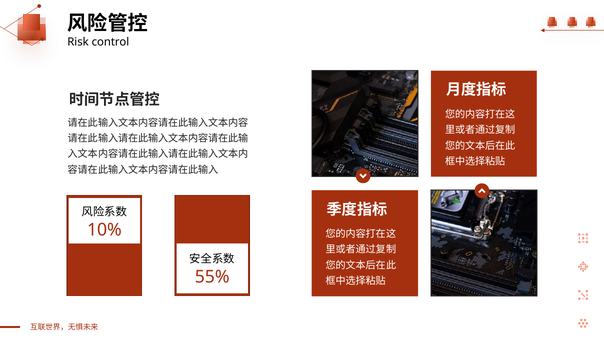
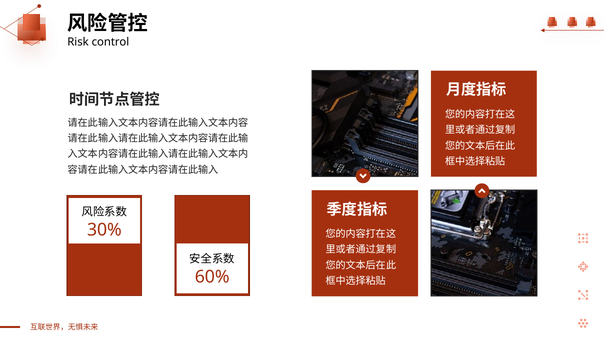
10%: 10% -> 30% (104, 230)
55%: 55% -> 60% (212, 277)
